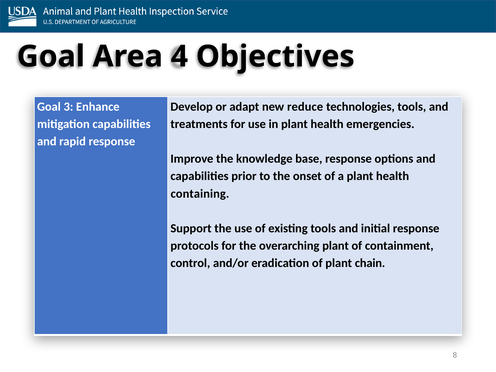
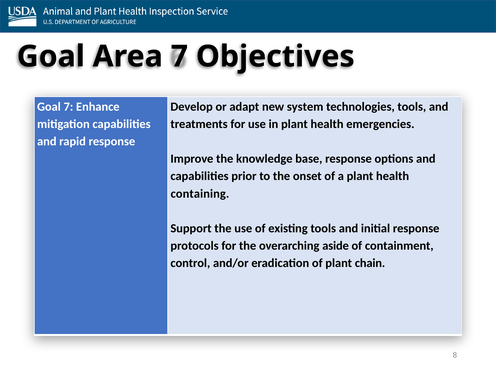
Area 4: 4 -> 7 (179, 56)
Goal 3: 3 -> 7 (68, 107)
reduce: reduce -> system (305, 107)
overarching plant: plant -> aside (336, 246)
